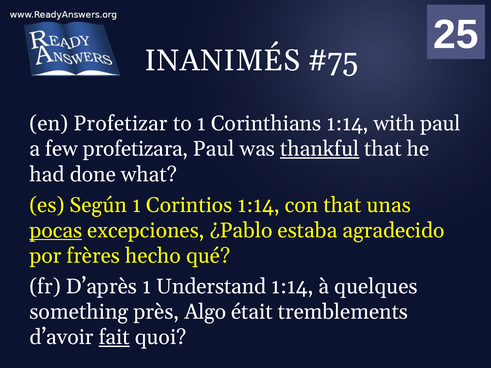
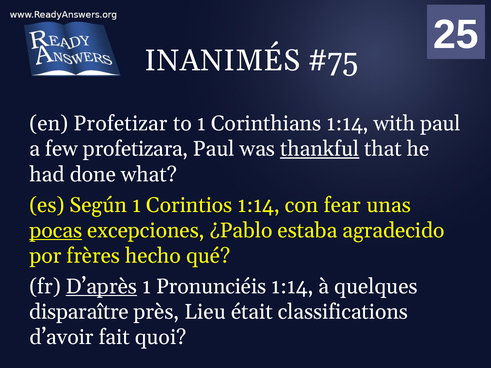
con that: that -> fear (342, 205)
D’après underline: none -> present (101, 287)
Understand: Understand -> Pronunciéis (211, 287)
something: something -> disparaître (79, 312)
Algo: Algo -> Lieu (205, 312)
tremblements: tremblements -> classifications (343, 312)
fait underline: present -> none (114, 337)
